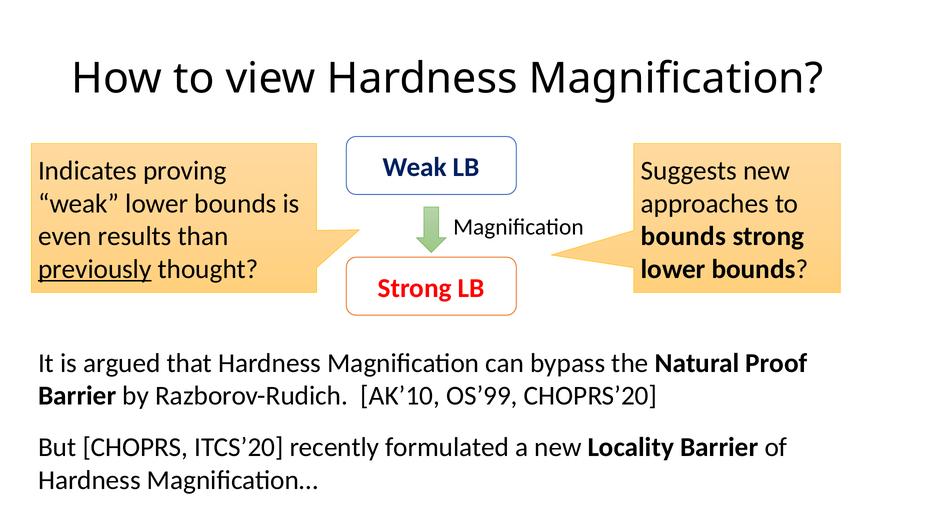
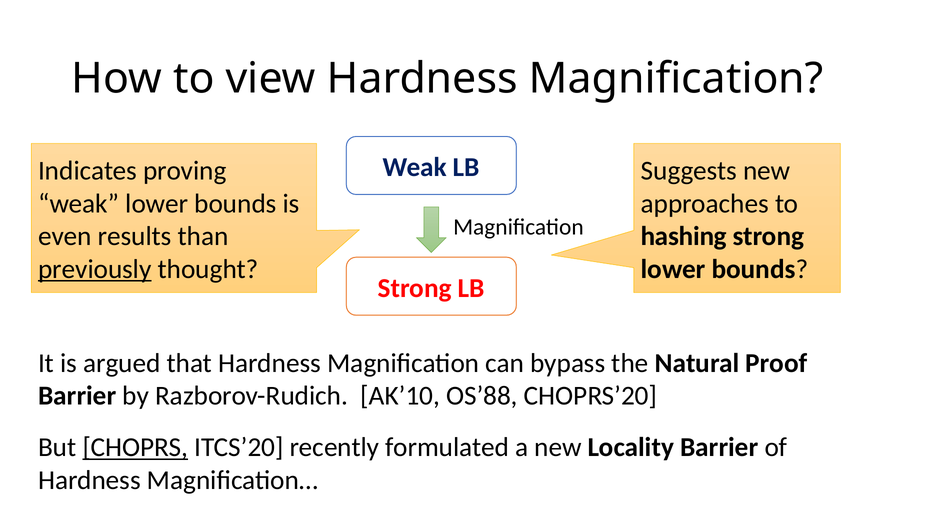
bounds: bounds -> hashing (684, 236)
OS’99: OS’99 -> OS’88 (482, 396)
CHOPRS underline: none -> present (135, 448)
